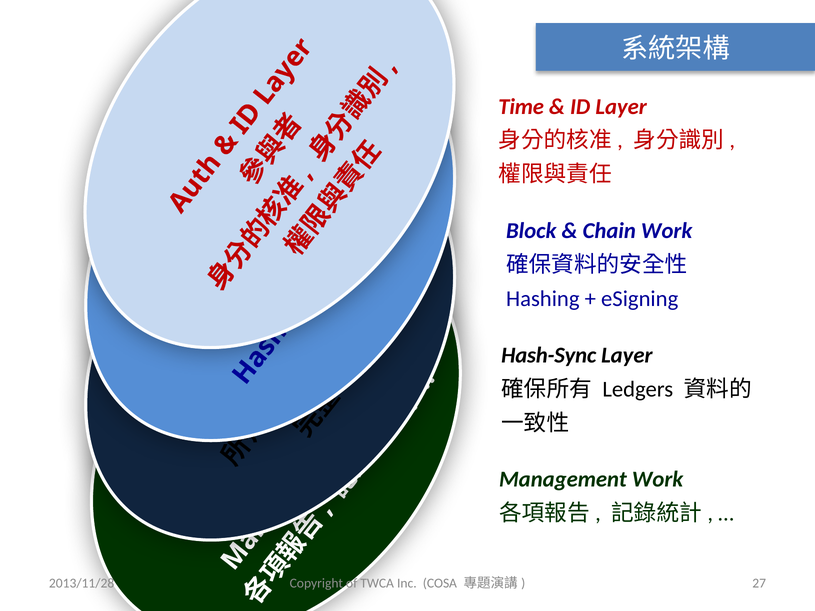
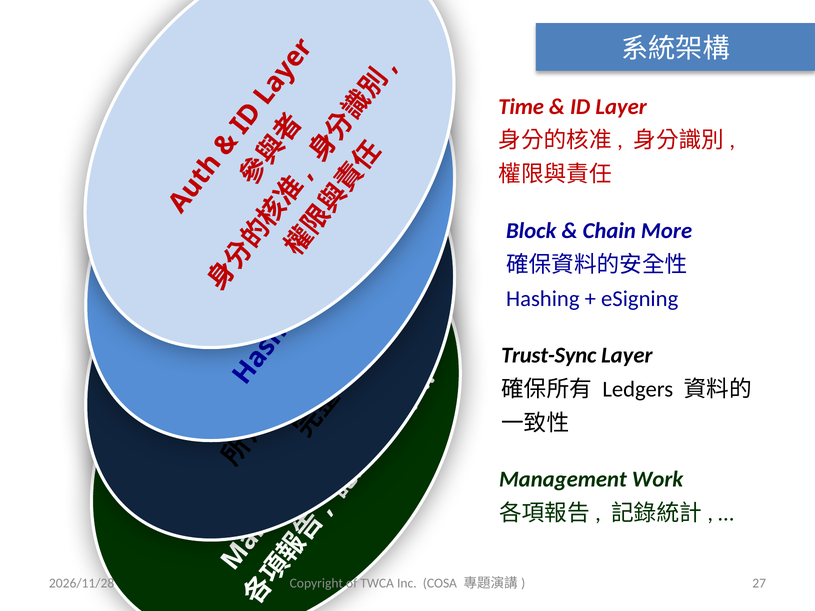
Chain Work: Work -> More (667, 231)
Hash-Sync: Hash-Sync -> Trust-Sync (549, 355)
2013/11/28: 2013/11/28 -> 2026/11/28 (82, 584)
